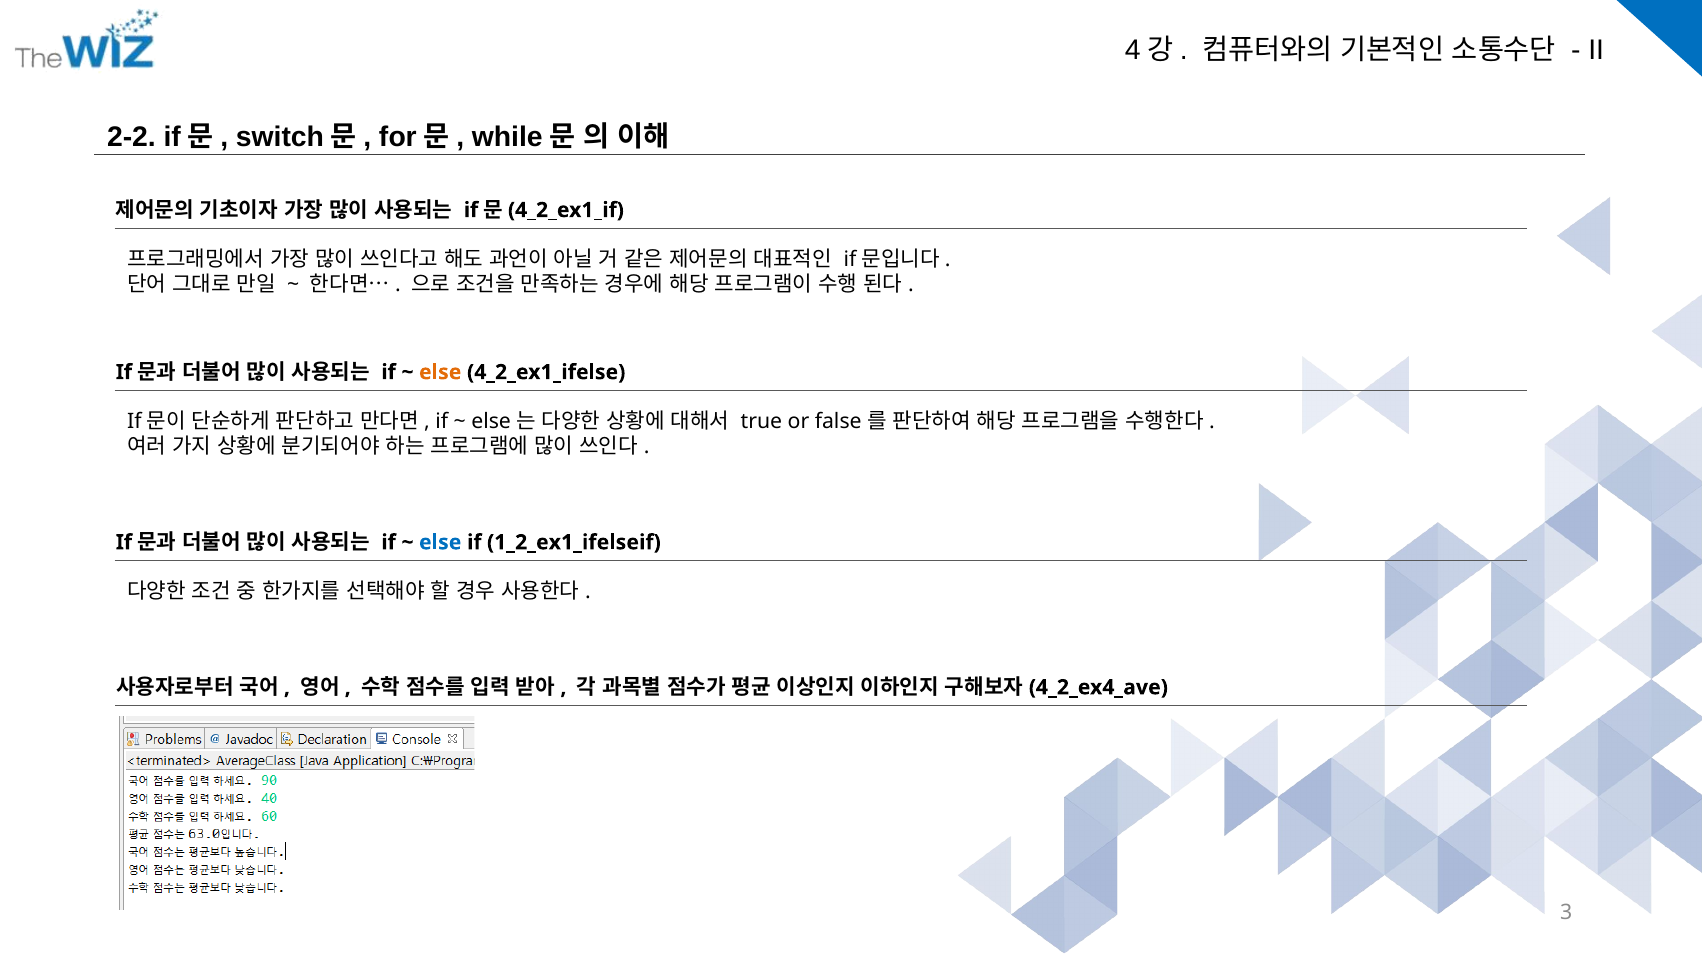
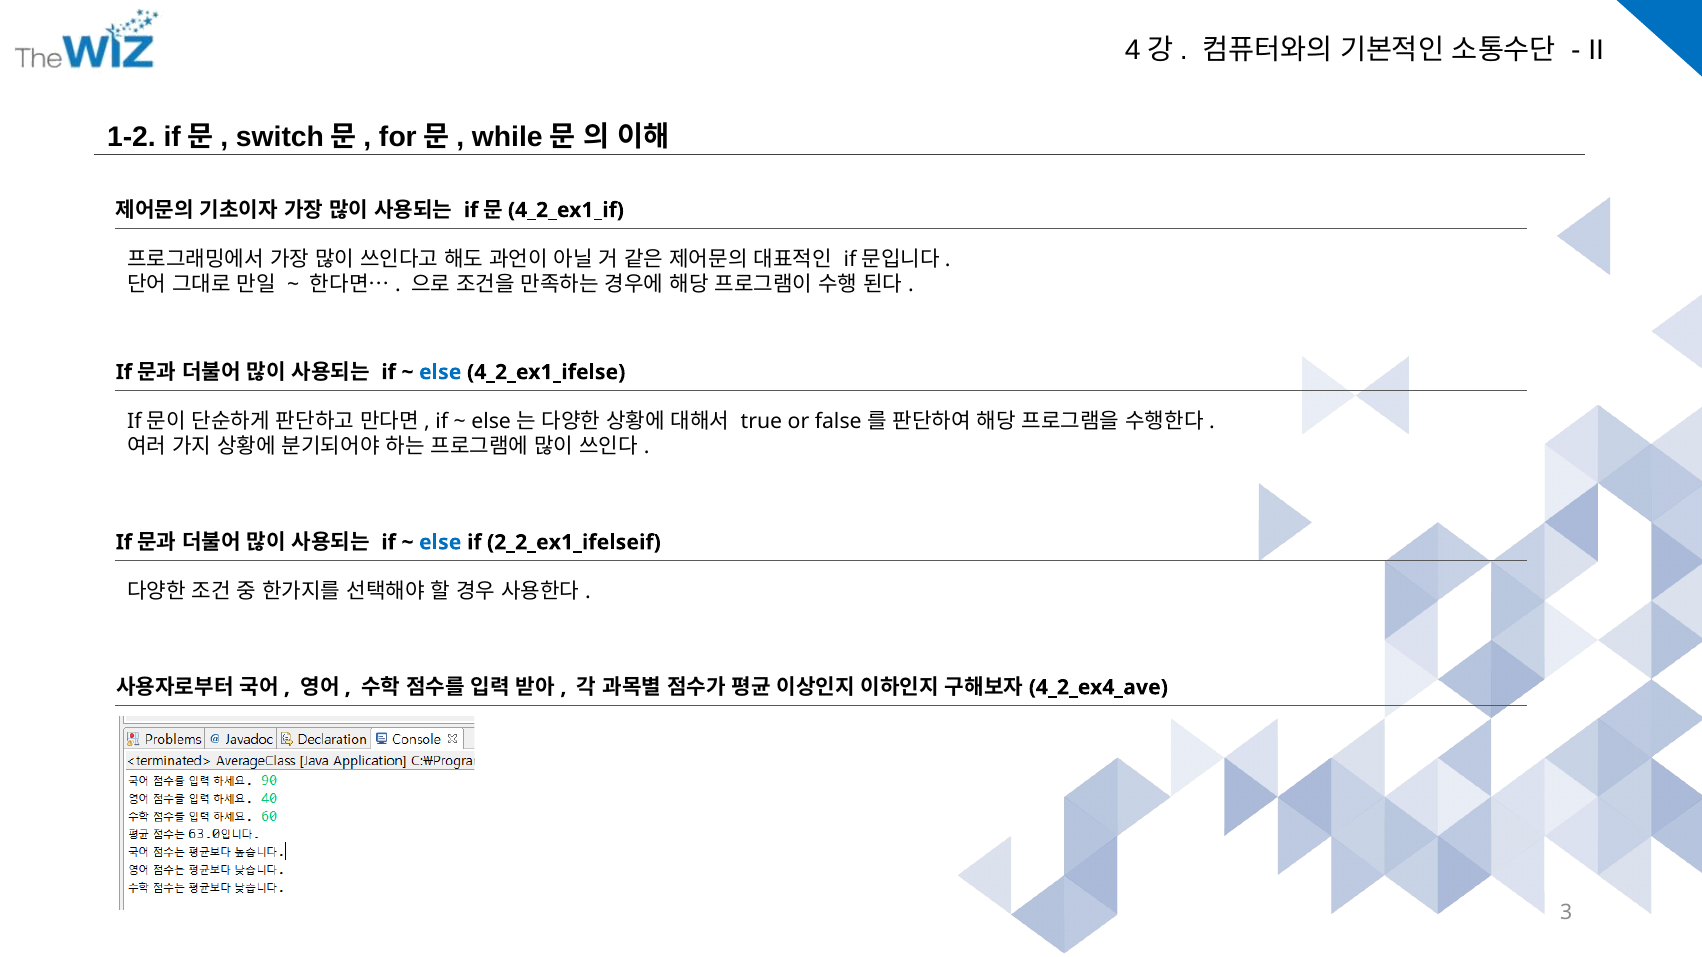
2-2: 2-2 -> 1-2 (131, 137)
else colour: orange -> blue (440, 372)
1_2_ex1_ifelseif: 1_2_ex1_ifelseif -> 2_2_ex1_ifelseif (574, 543)
